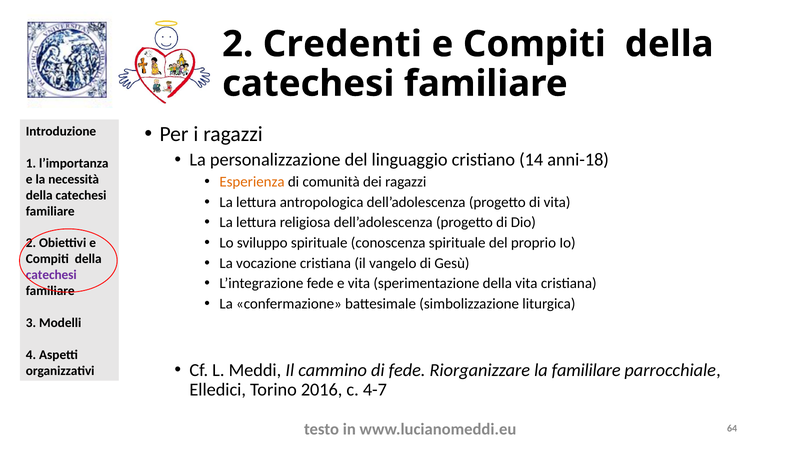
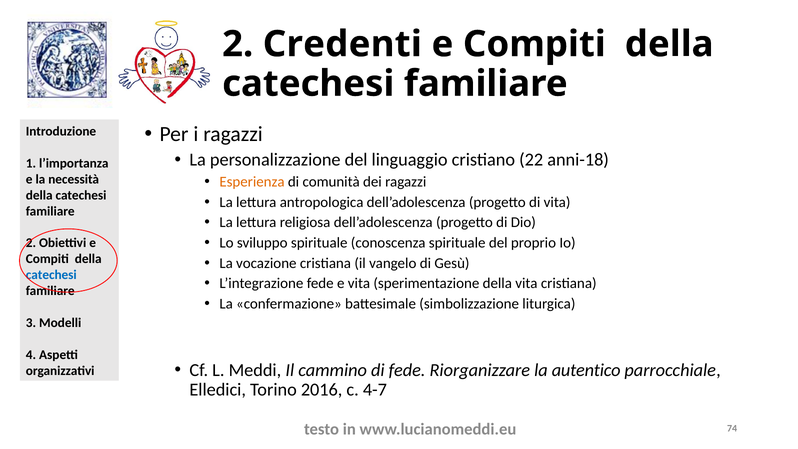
14: 14 -> 22 (531, 160)
catechesi colour: purple -> blue (51, 275)
famililare: famililare -> autentico (586, 370)
64: 64 -> 74 (732, 429)
